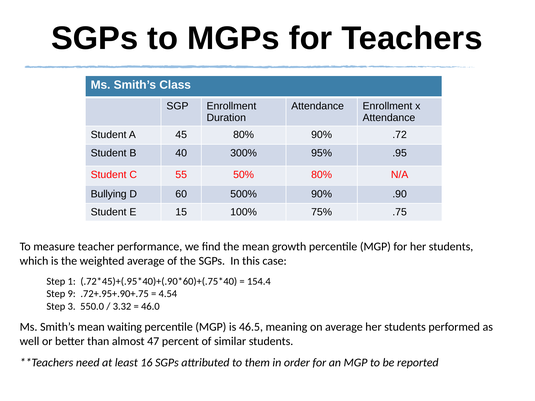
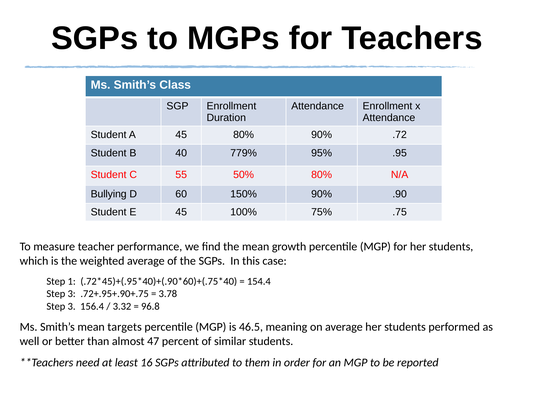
300%: 300% -> 779% (244, 153)
500%: 500% -> 150% (244, 194)
E 15: 15 -> 45 (181, 212)
9: 9 -> 3 (72, 294)
4.54: 4.54 -> 3.78 (168, 294)
550.0: 550.0 -> 156.4 (92, 306)
46.0: 46.0 -> 96.8 (150, 306)
waiting: waiting -> targets (125, 327)
